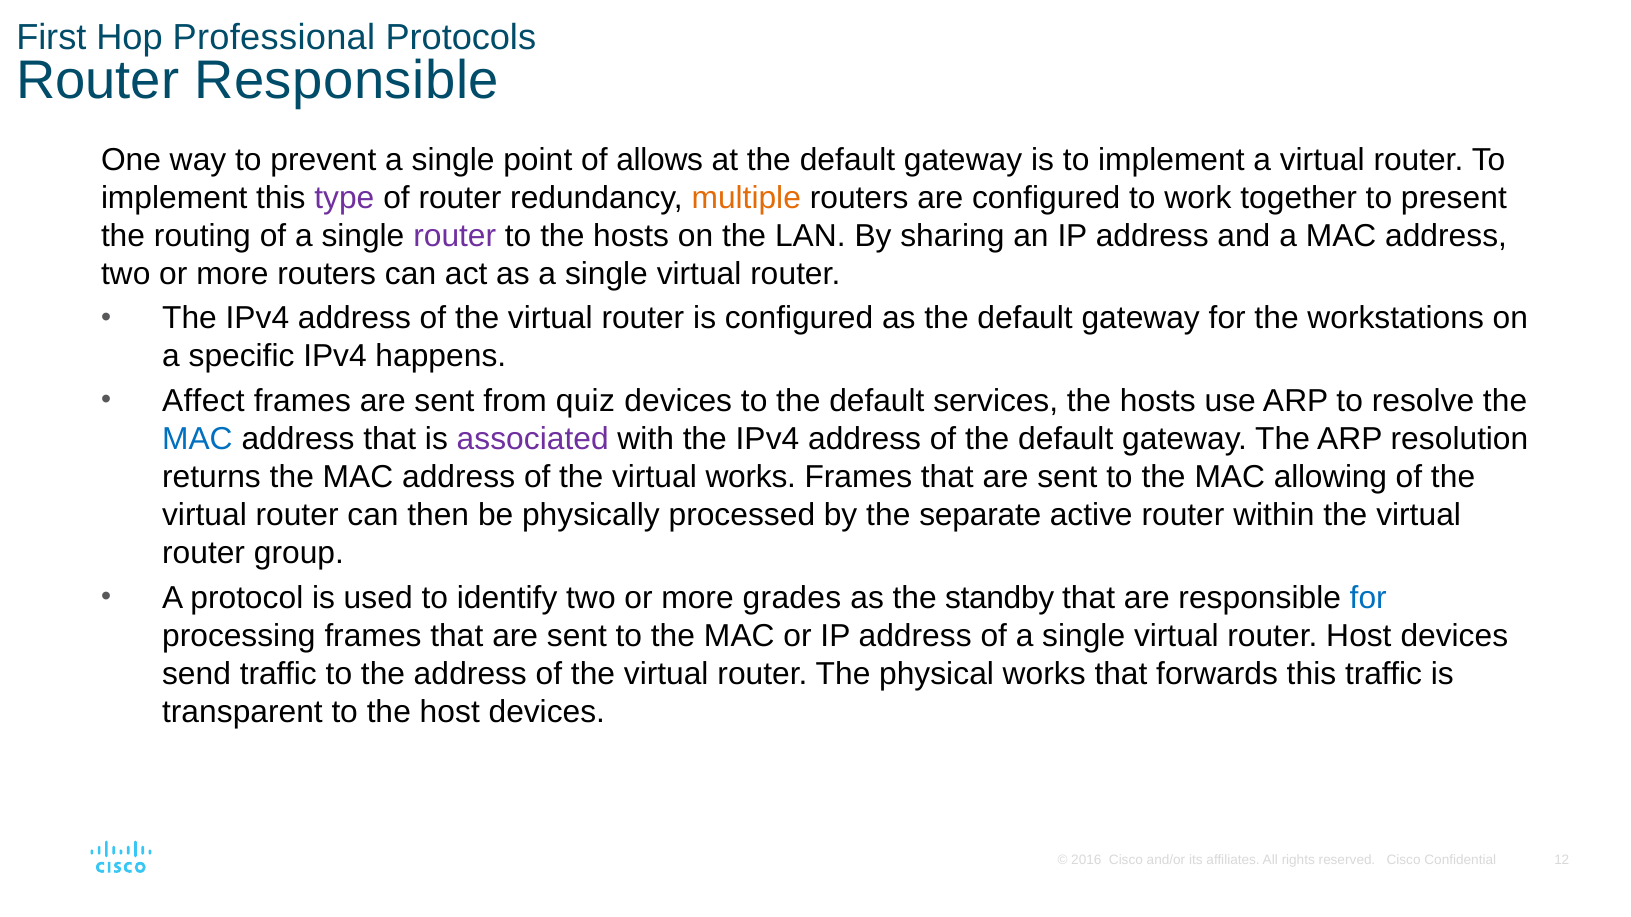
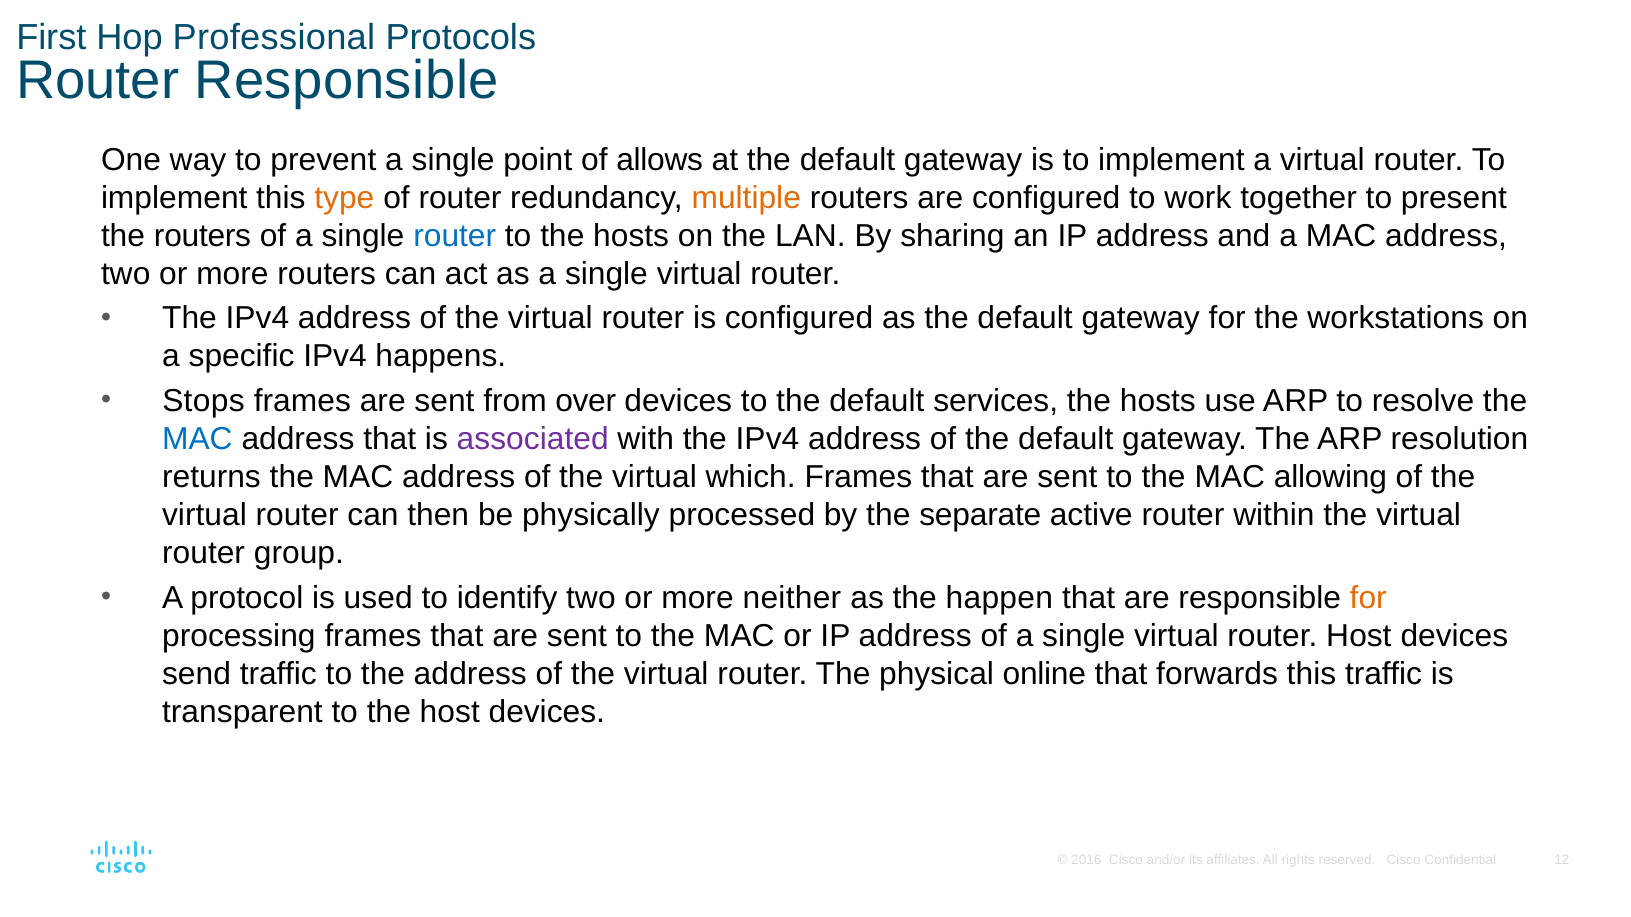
type colour: purple -> orange (344, 198)
the routing: routing -> routers (203, 236)
router colour: purple -> blue (455, 236)
Affect: Affect -> Stops (203, 401)
quiz: quiz -> over (586, 401)
virtual works: works -> which (751, 477)
grades: grades -> neither (792, 598)
standby: standby -> happen (999, 598)
for colour: blue -> orange (1368, 598)
physical works: works -> online (1044, 674)
